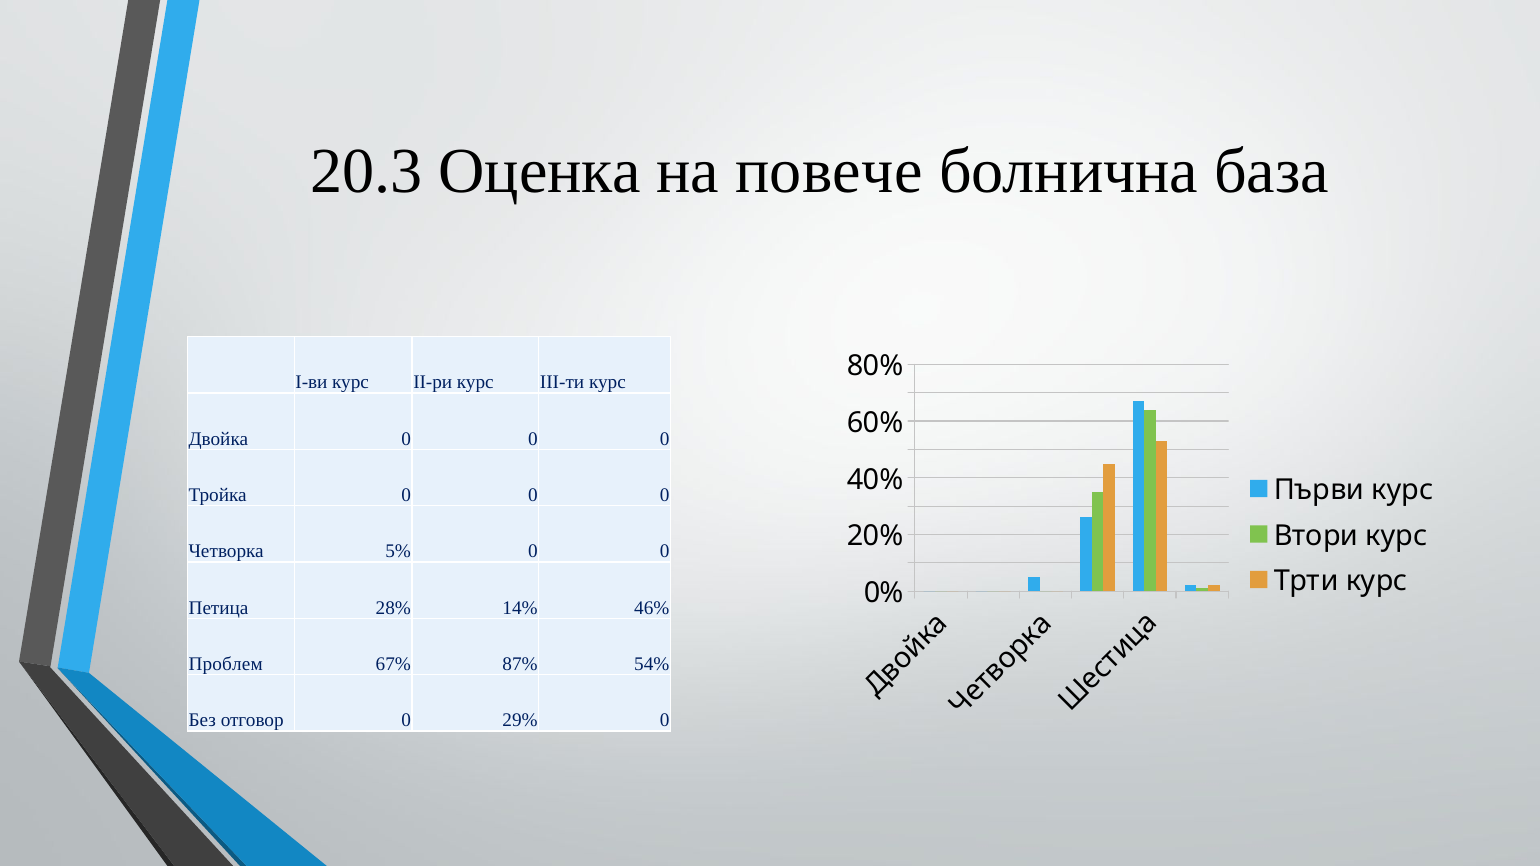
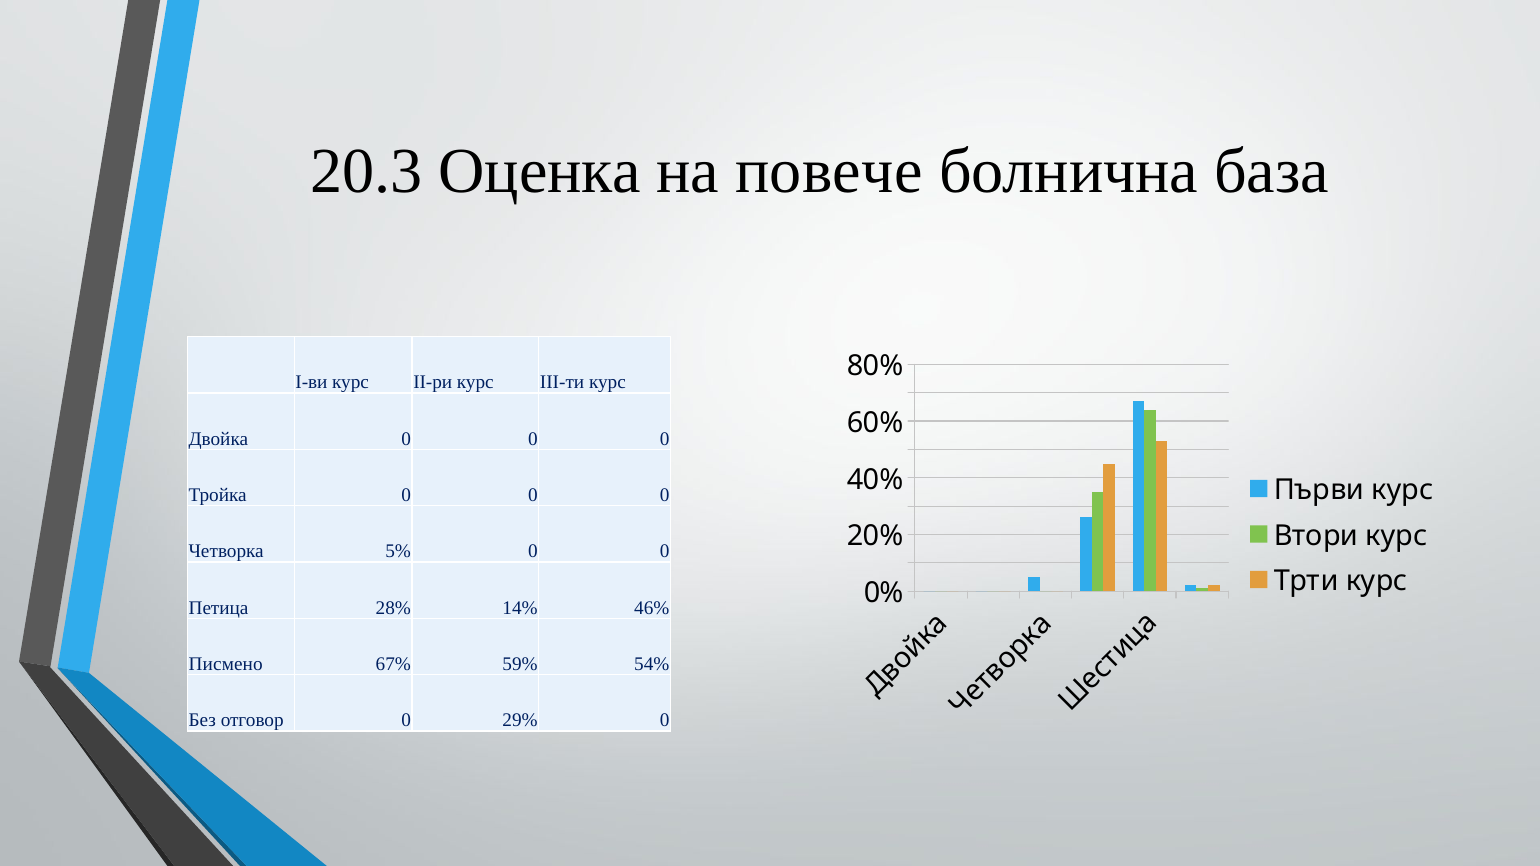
Проблем: Проблем -> Писмено (226, 664)
87%: 87% -> 59% (520, 664)
